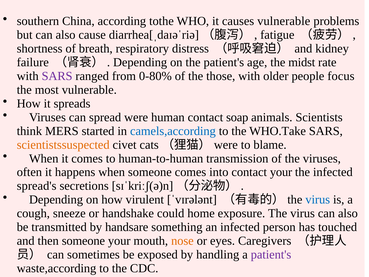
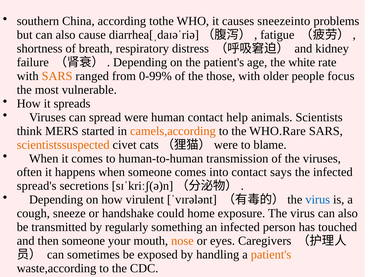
causes vulnerable: vulnerable -> sneezeinto (284, 21)
midst: midst -> white (302, 62)
SARS colour: purple -> orange (57, 76)
0-80%: 0-80% -> 0-99% (155, 76)
soap: soap -> help (237, 117)
camels,according colour: blue -> orange (173, 131)
WHO.Take: WHO.Take -> WHO.Rare (278, 131)
contact your: your -> says (281, 172)
handsare: handsare -> regularly (127, 227)
patient's colour: purple -> orange (271, 254)
